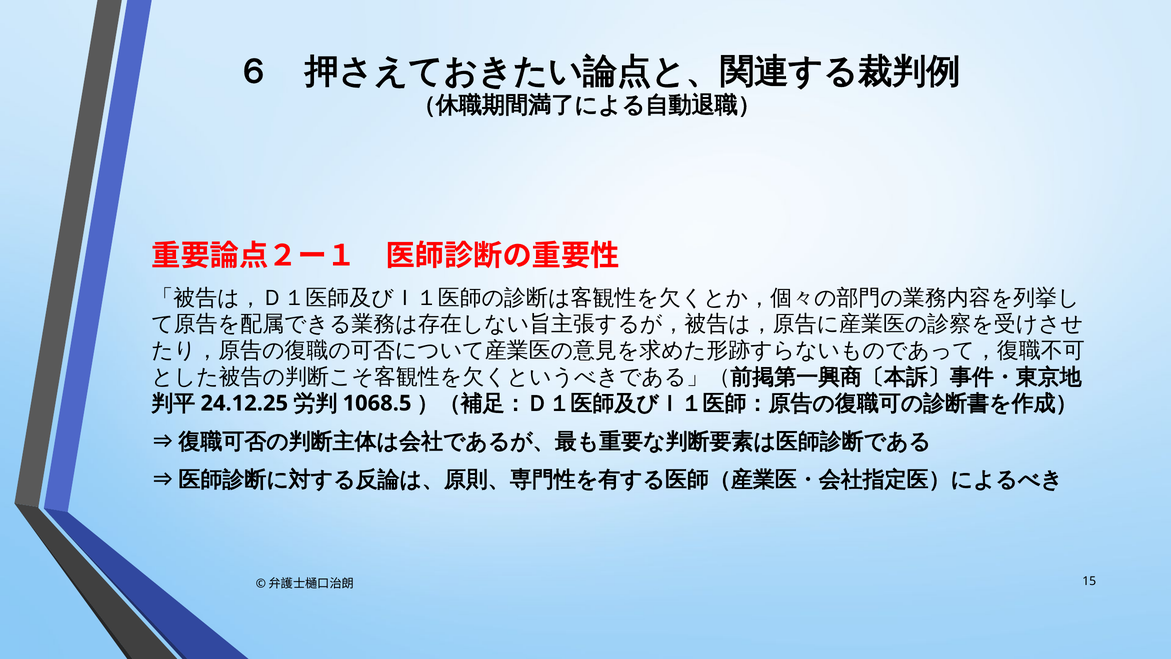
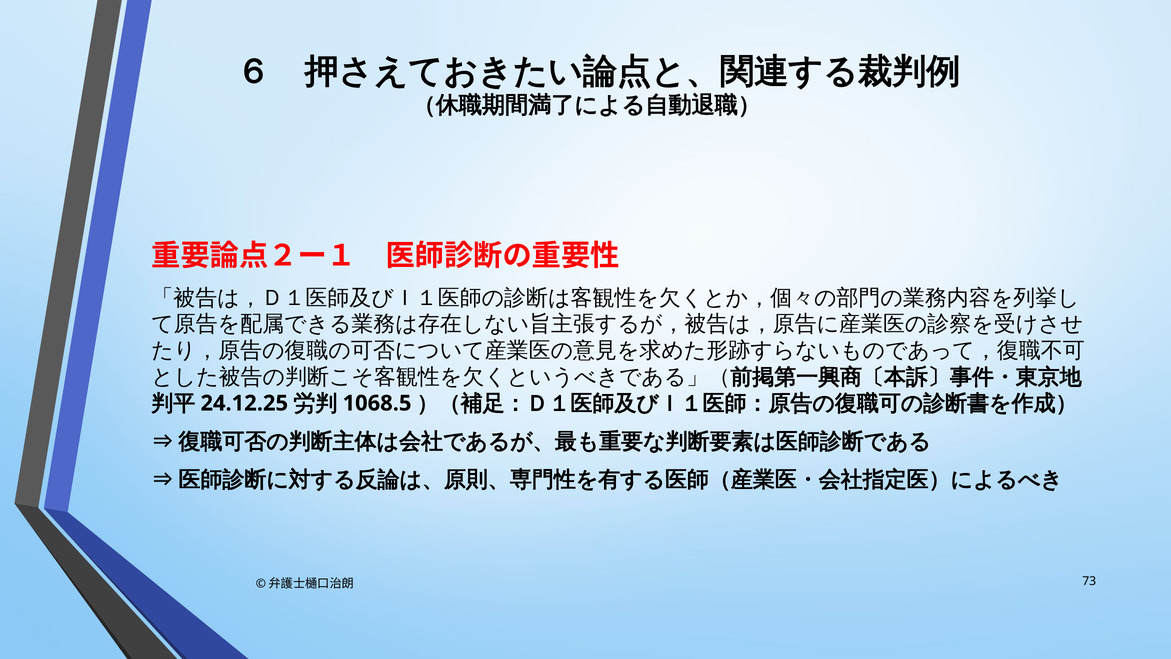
15: 15 -> 73 (1089, 581)
